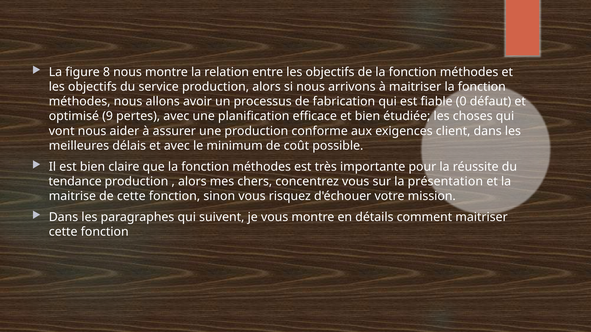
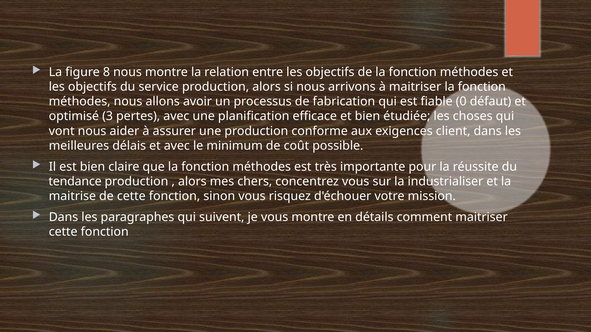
9: 9 -> 3 (108, 116)
présentation: présentation -> industrialiser (445, 182)
